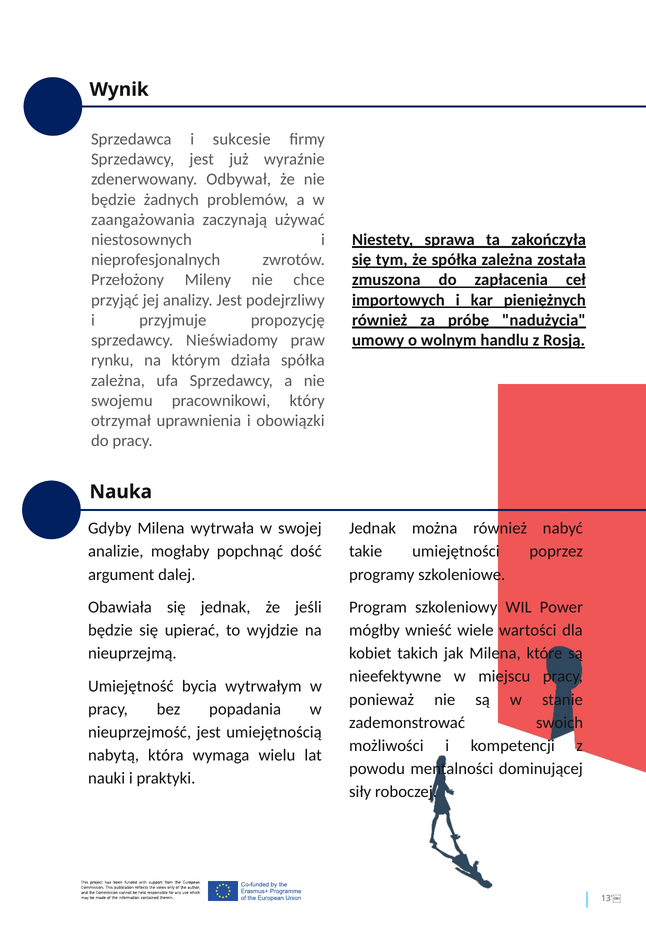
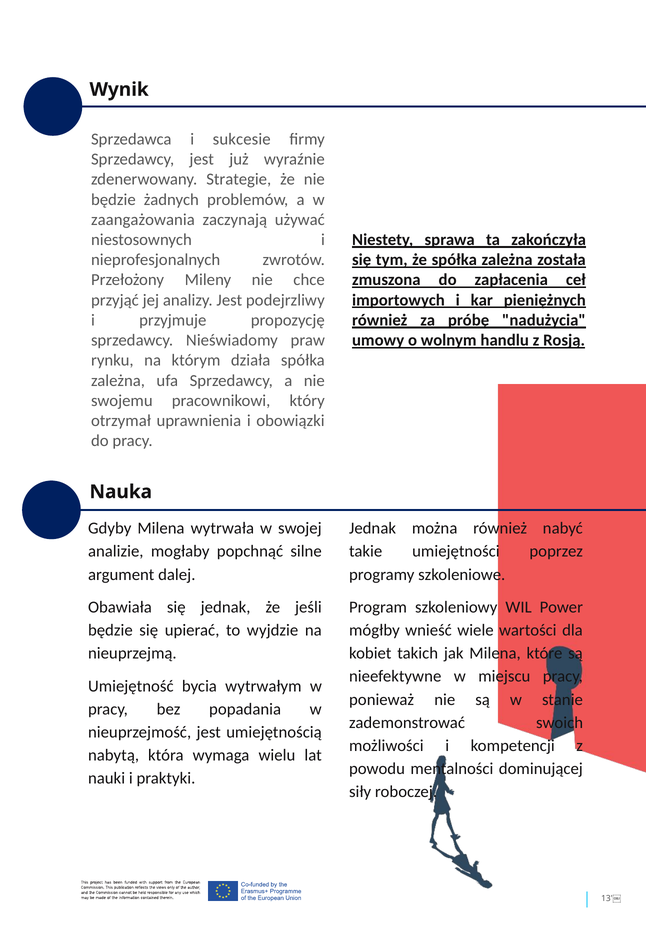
Odbywał: Odbywał -> Strategie (239, 179)
dość: dość -> silne (306, 552)
